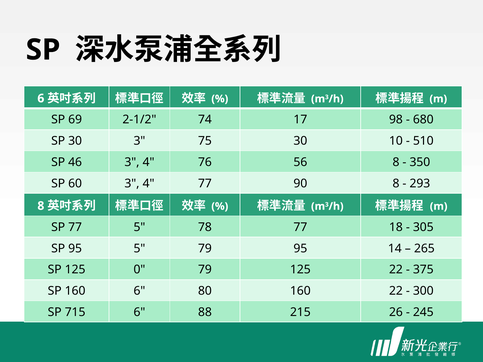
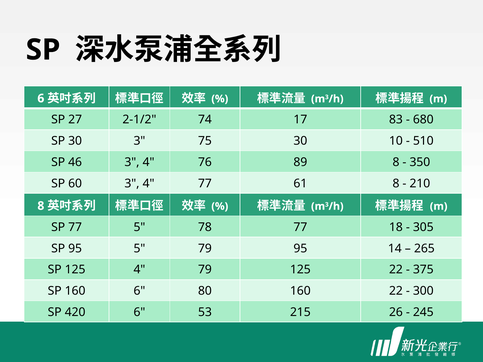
69: 69 -> 27 (75, 120)
98: 98 -> 83 (396, 120)
56: 56 -> 89 (300, 162)
90: 90 -> 61 (300, 184)
293: 293 -> 210 (420, 184)
125 0: 0 -> 4 (139, 270)
715: 715 -> 420 (75, 312)
88: 88 -> 53 (205, 312)
